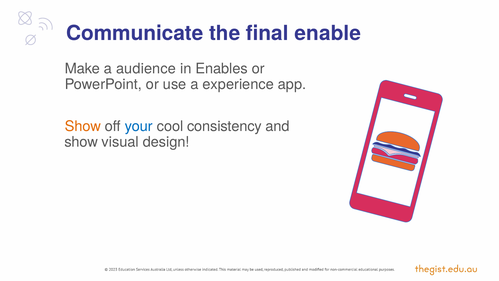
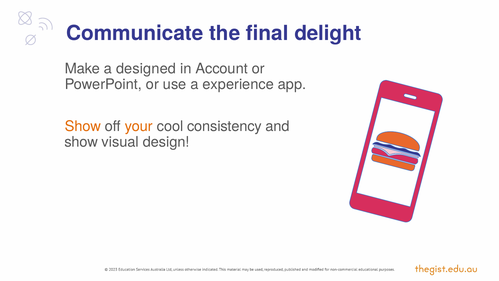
enable: enable -> delight (328, 33)
audience: audience -> designed (146, 68)
Enables: Enables -> Account (222, 68)
your colour: blue -> orange (139, 126)
